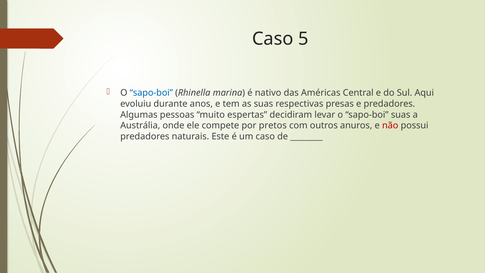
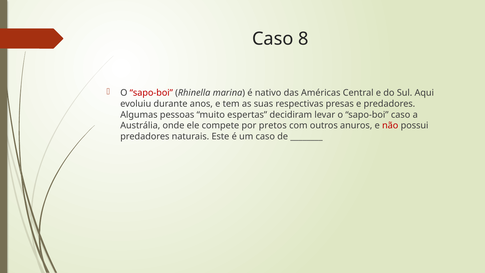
5: 5 -> 8 (303, 39)
sapo-boi colour: blue -> red (151, 93)
sapo-boi suas: suas -> caso (401, 115)
